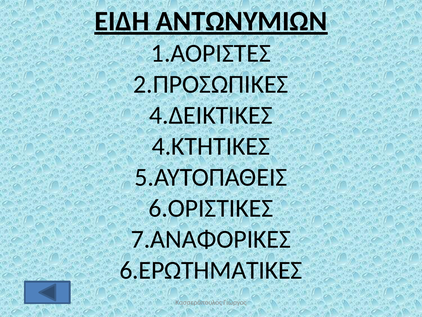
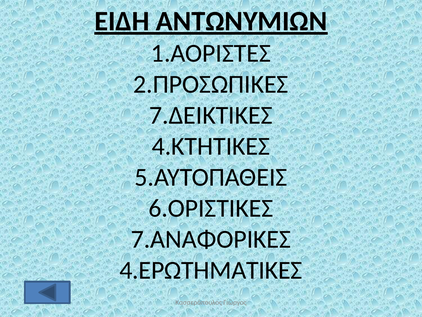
4.ΔΕΙΚΤΙΚΕΣ: 4.ΔΕΙΚΤΙΚΕΣ -> 7.ΔΕΙΚΤΙΚΕΣ (211, 115)
6.ΕΡΩΤΗΜΑΤΙΚΕΣ: 6.ΕΡΩΤΗΜΑΤΙΚΕΣ -> 4.ΕΡΩΤΗΜΑΤΙΚΕΣ (211, 270)
